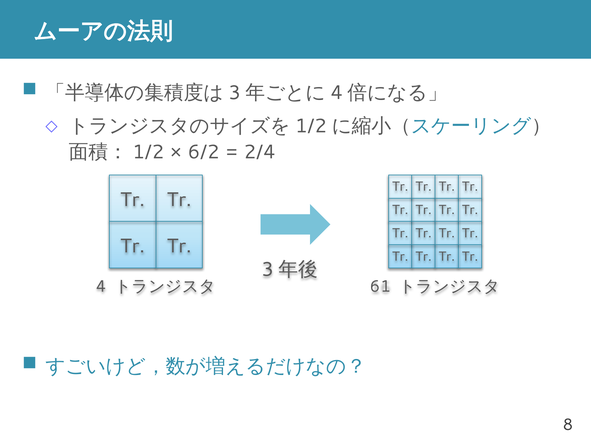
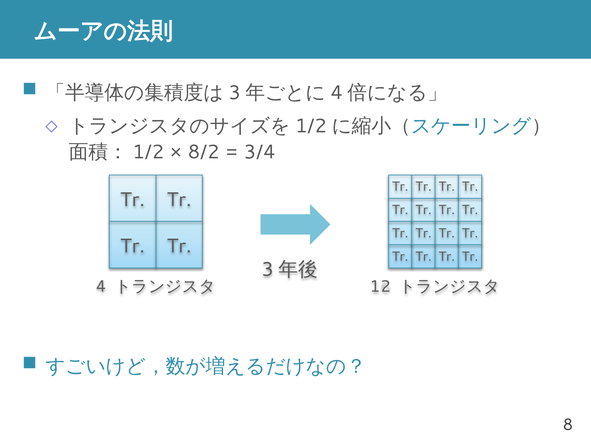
6/2: 6/2 -> 8/2 (204, 152)
2/4: 2/4 -> 3/4 (260, 152)
61: 61 -> 12 (380, 287)
